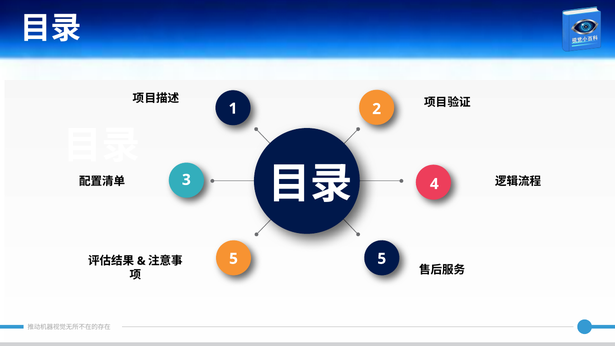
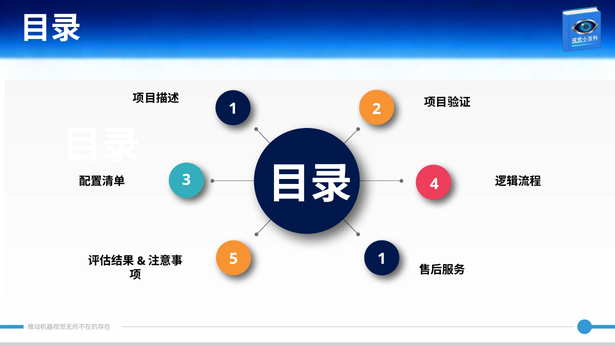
5 5: 5 -> 1 (382, 259)
